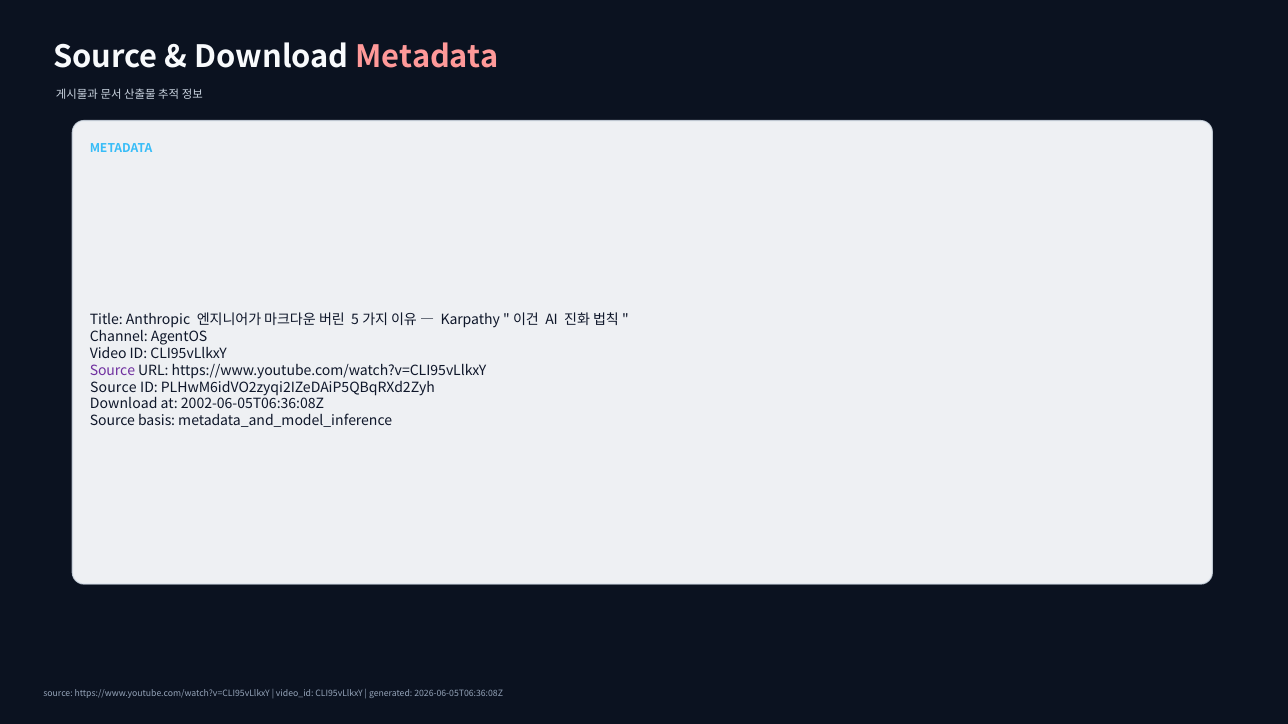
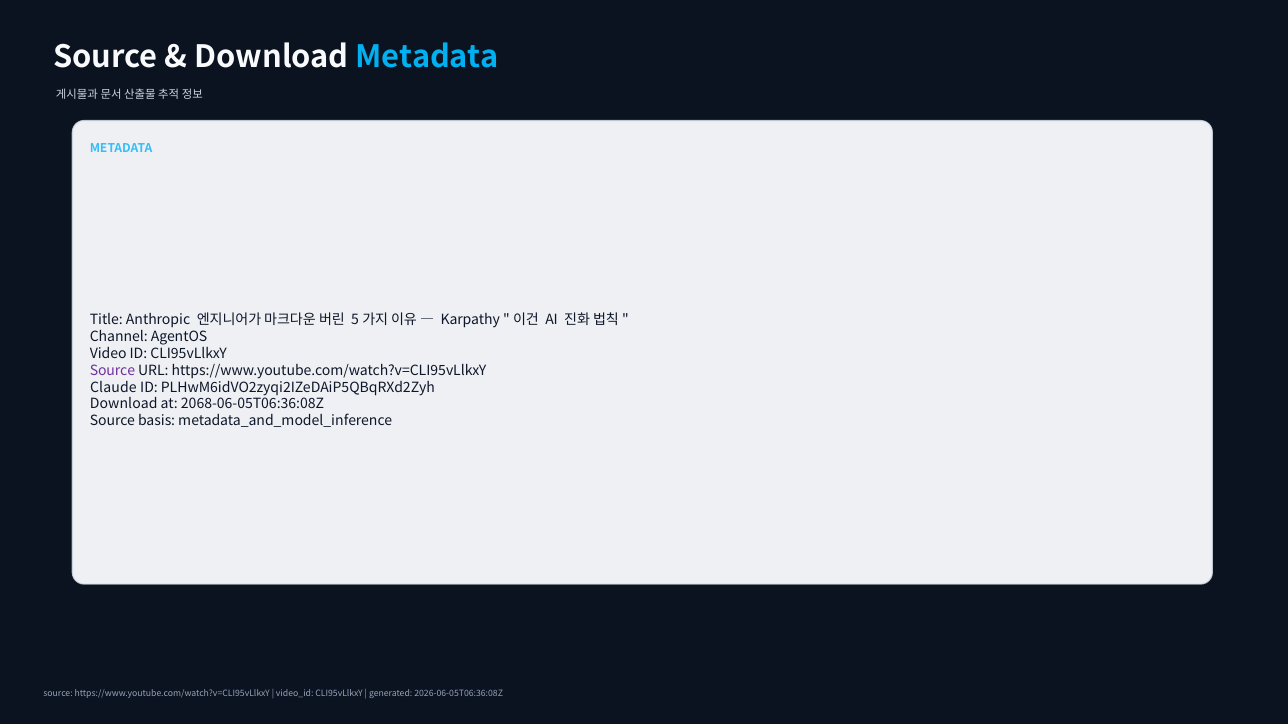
Metadata colour: pink -> light blue (427, 58)
Source: Source -> Claude (113, 388)
2002-06-05T06:36:08Z: 2002-06-05T06:36:08Z -> 2068-06-05T06:36:08Z (253, 404)
